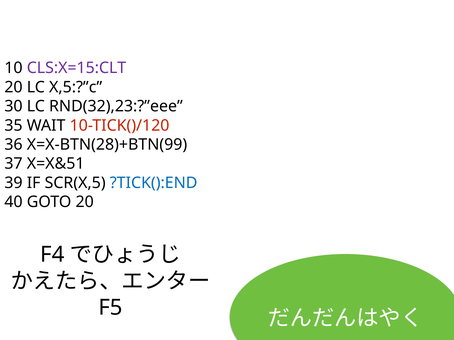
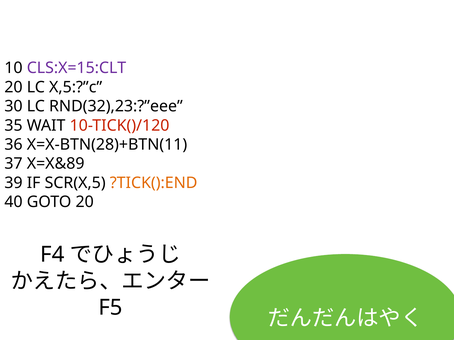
X=X-BTN(28)+BTN(99: X=X-BTN(28)+BTN(99 -> X=X-BTN(28)+BTN(11 (107, 145)
X=X&51: X=X&51 -> X=X&89 (56, 164)
?TICK():END colour: blue -> orange (154, 183)
